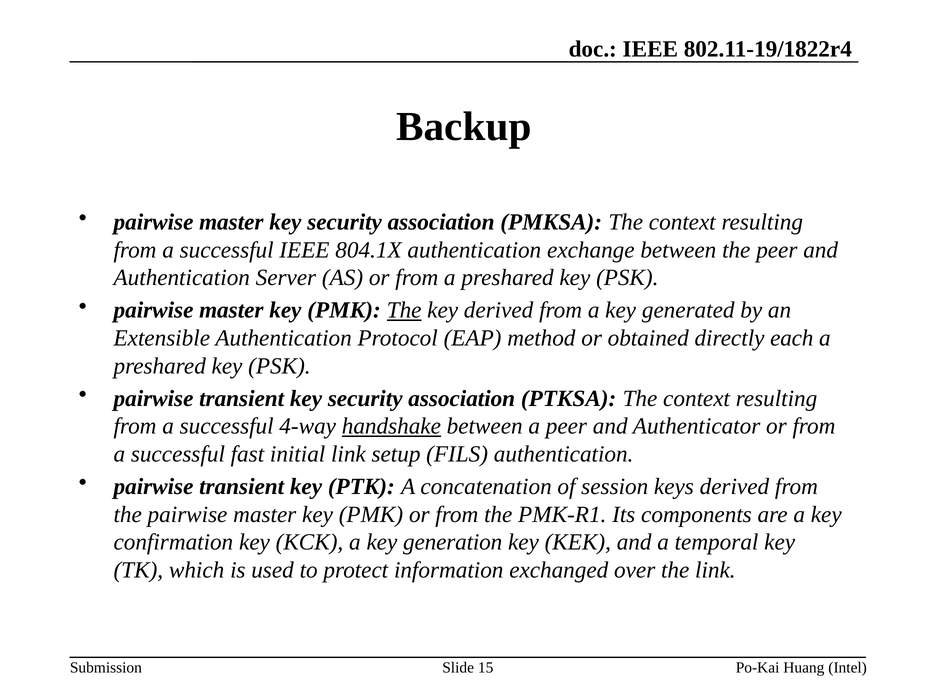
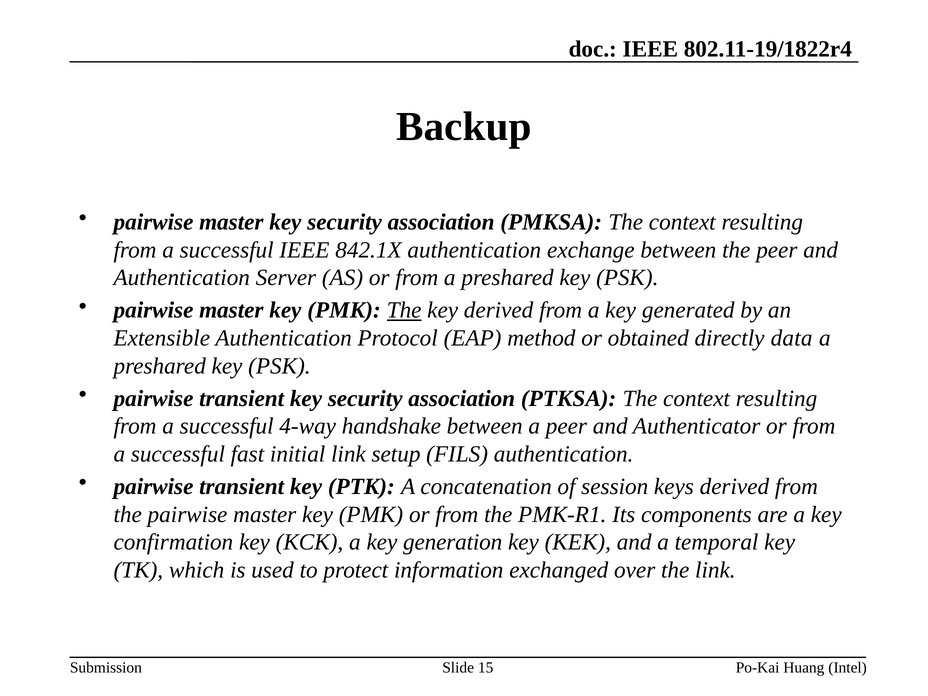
804.1X: 804.1X -> 842.1X (368, 250)
each: each -> data (792, 338)
handshake underline: present -> none (391, 426)
